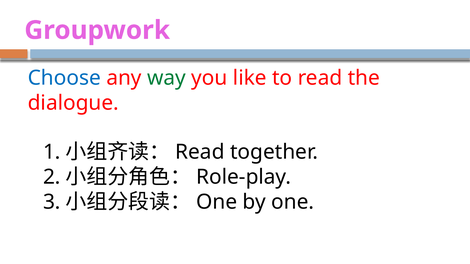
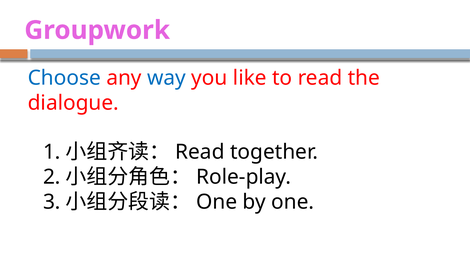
way colour: green -> blue (166, 78)
